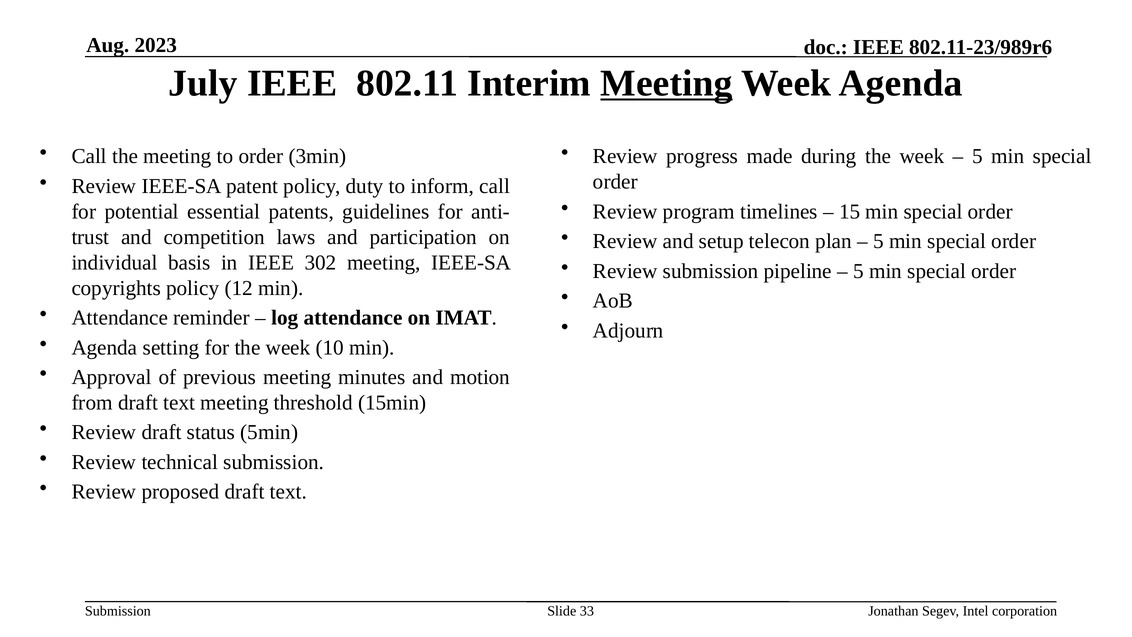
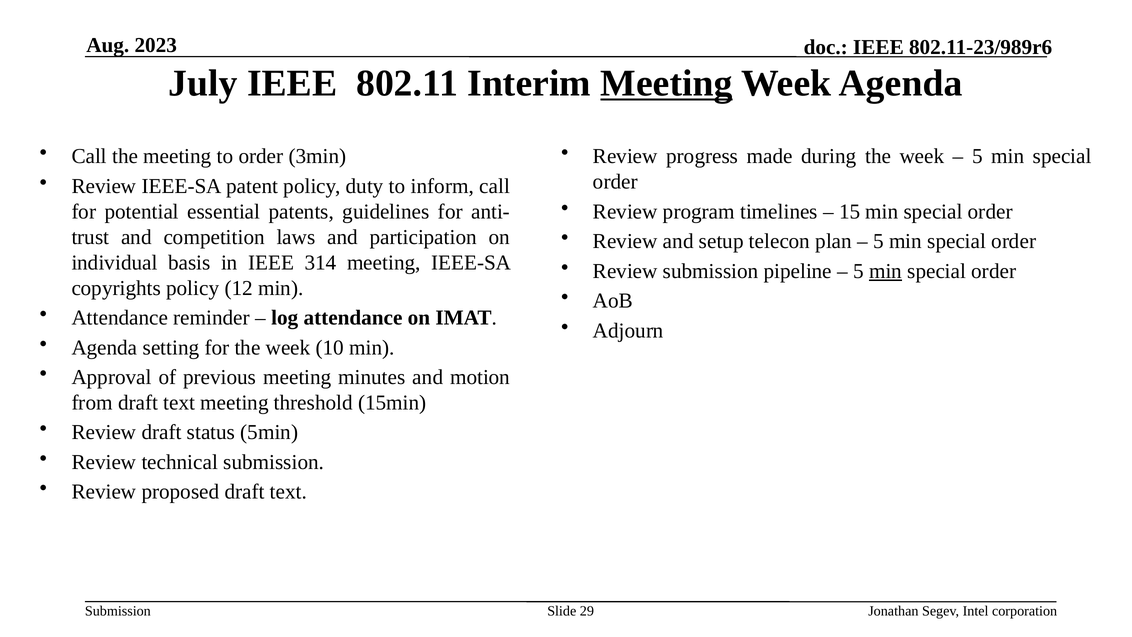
302: 302 -> 314 (321, 262)
min underline: none -> present (886, 271)
33: 33 -> 29 (587, 611)
